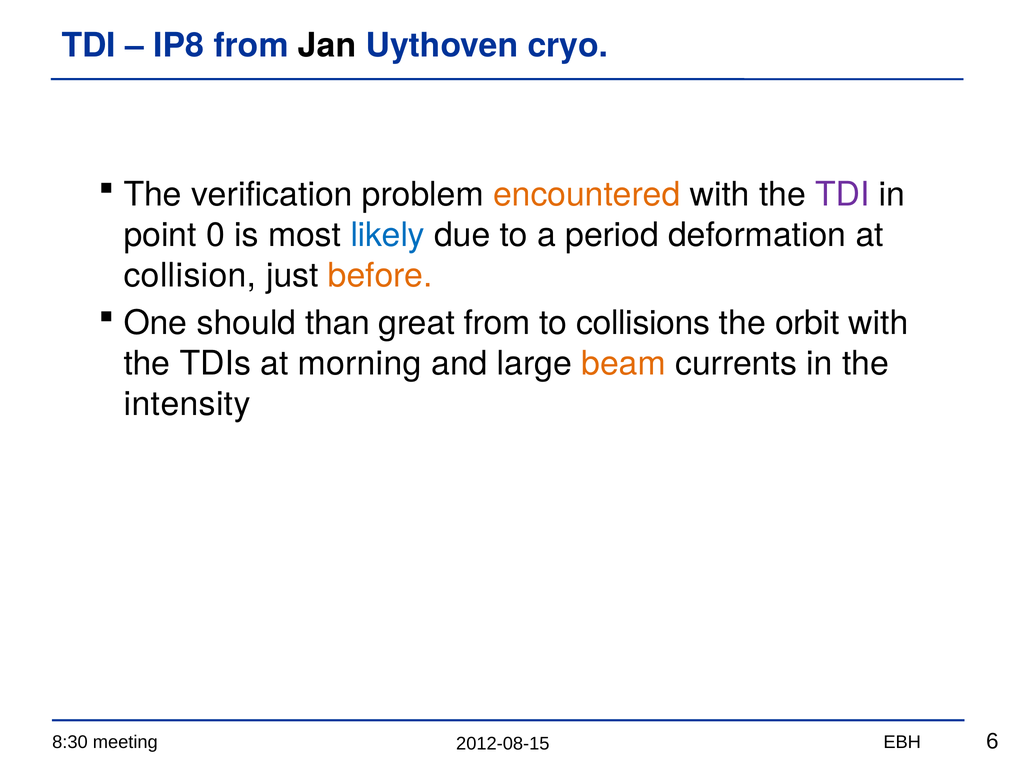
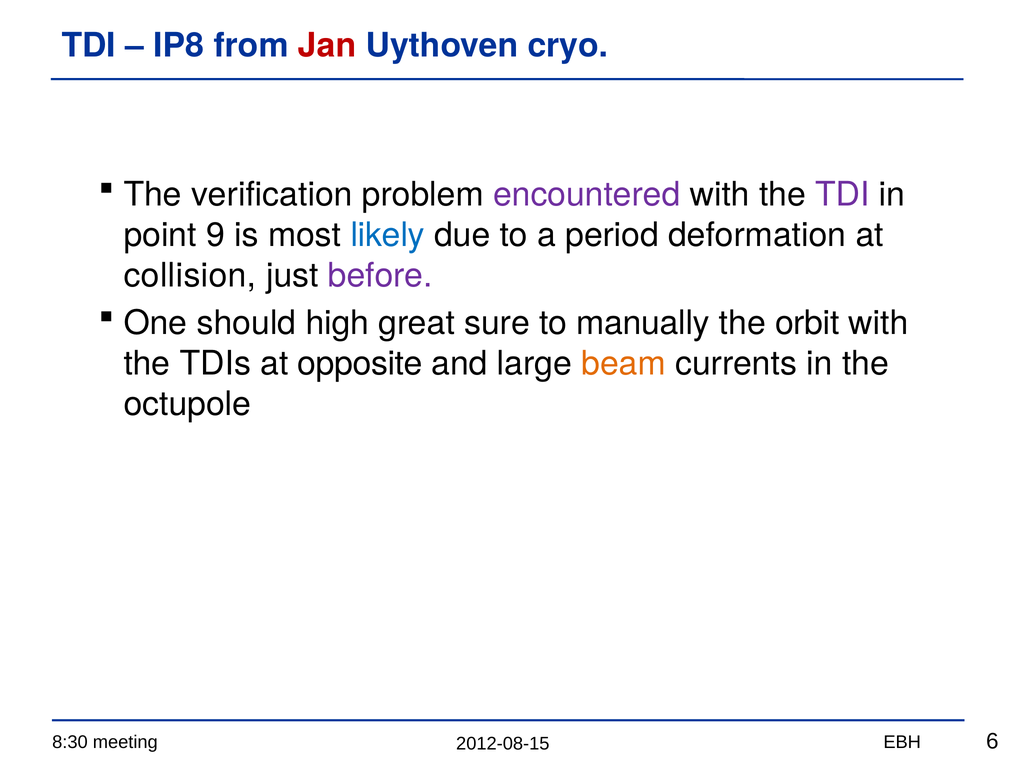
Jan colour: black -> red (327, 46)
encountered colour: orange -> purple (587, 195)
0: 0 -> 9 (216, 235)
before colour: orange -> purple (380, 276)
than: than -> high (337, 323)
great from: from -> sure (497, 323)
collisions: collisions -> manually (643, 323)
morning: morning -> opposite (360, 364)
intensity: intensity -> octupole (187, 404)
